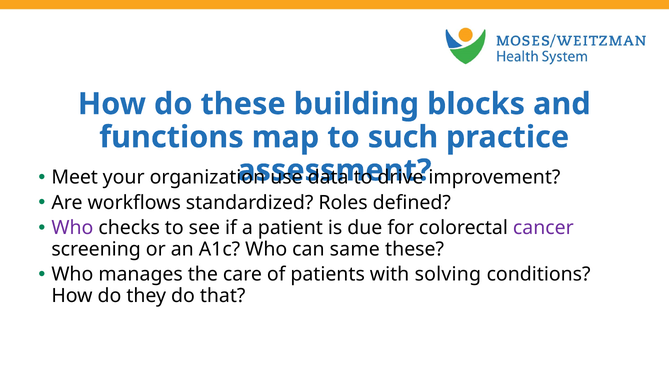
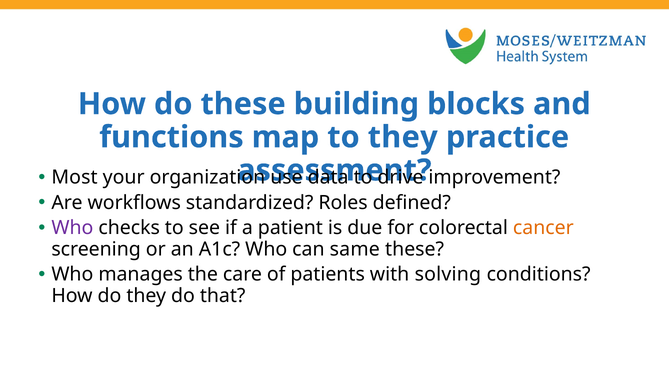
to such: such -> they (403, 137)
Meet: Meet -> Most (75, 177)
cancer colour: purple -> orange (543, 228)
